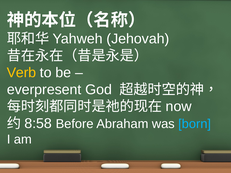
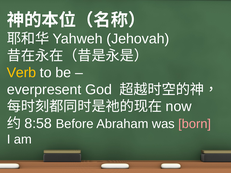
born colour: light blue -> pink (195, 124)
